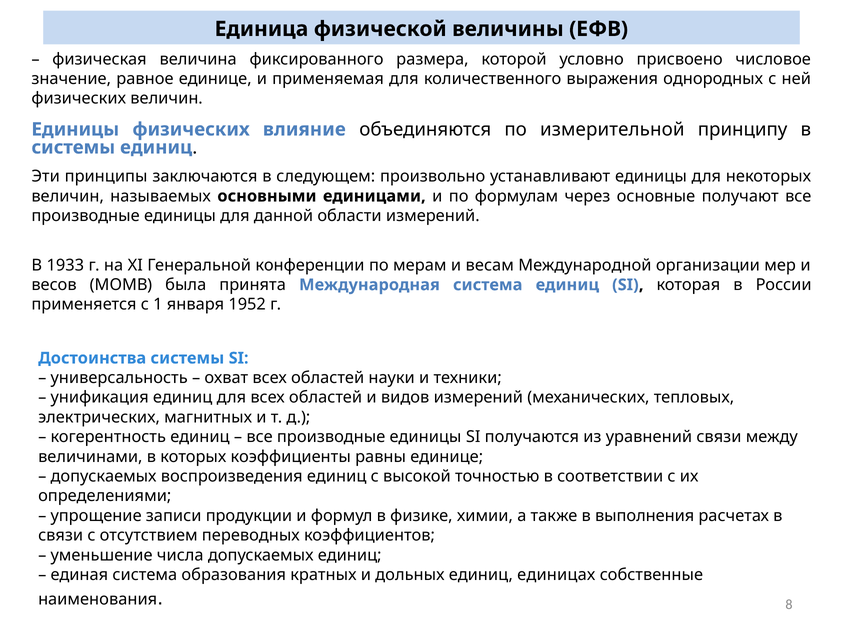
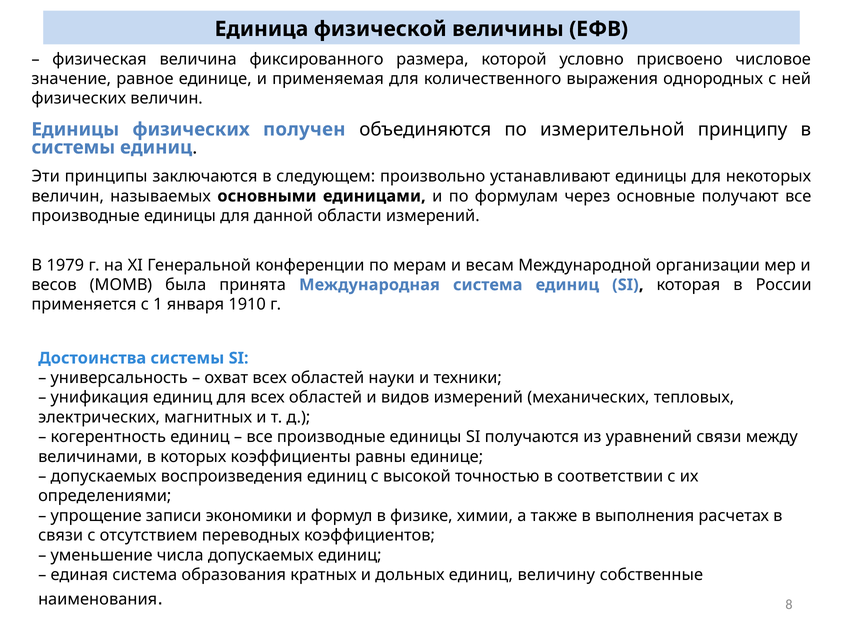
влияние: влияние -> получен (304, 129)
1933: 1933 -> 1979 (65, 265)
1952: 1952 -> 1910 (247, 304)
продукции: продукции -> экономики (249, 515)
единицах: единицах -> величину (556, 574)
